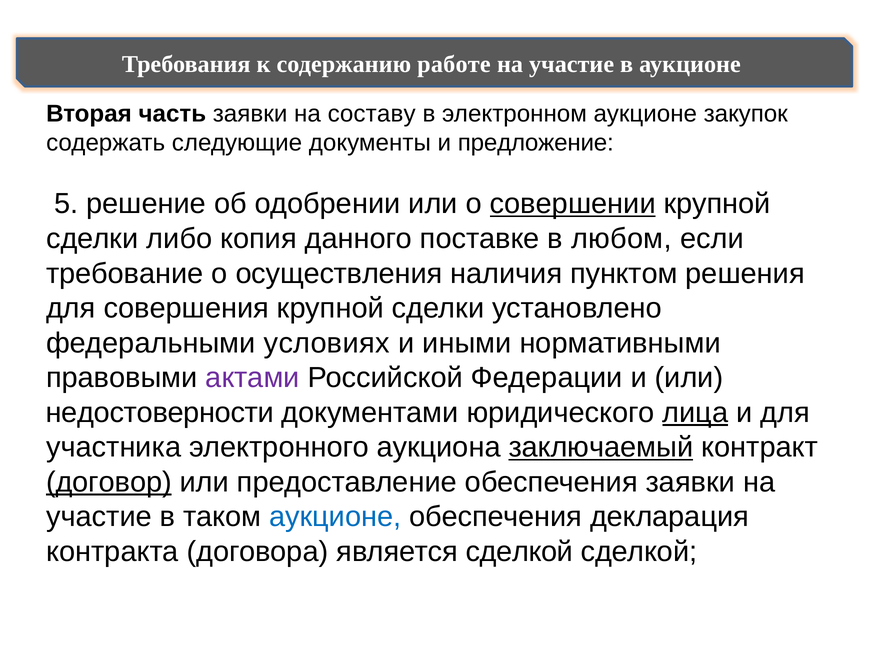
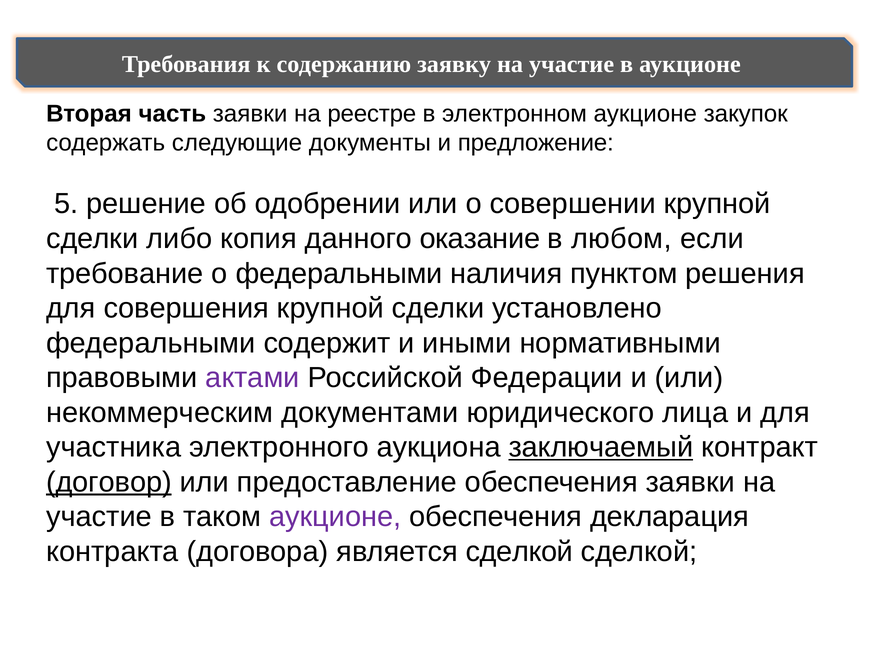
работе: работе -> заявку (454, 64)
составу: составу -> реестре (372, 114)
совершении underline: present -> none (573, 204)
поставке: поставке -> оказание (480, 239)
о осуществления: осуществления -> федеральными (339, 273)
условиях: условиях -> содержит (327, 343)
недостоверности: недостоверности -> некоммерческим (160, 412)
лица underline: present -> none (695, 412)
аукционе colour: blue -> purple (335, 517)
